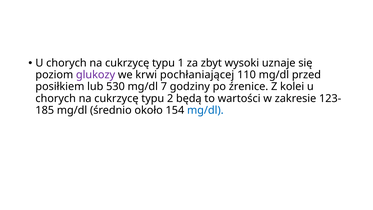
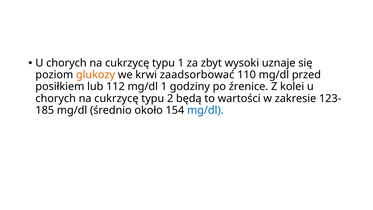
glukozy colour: purple -> orange (96, 75)
pochłaniającej: pochłaniającej -> zaadsorbować (197, 75)
530: 530 -> 112 (115, 87)
mg/dl 7: 7 -> 1 (164, 87)
